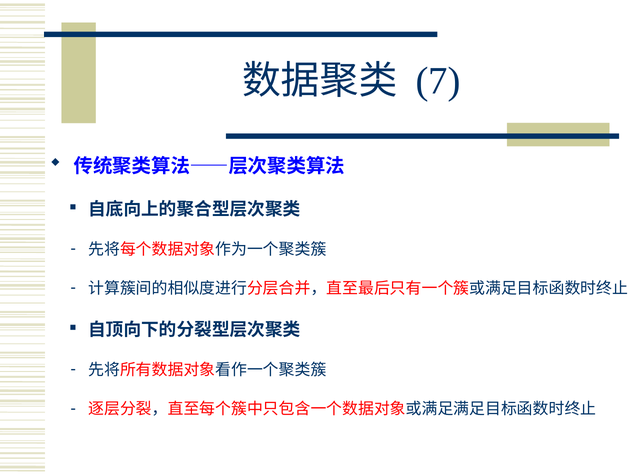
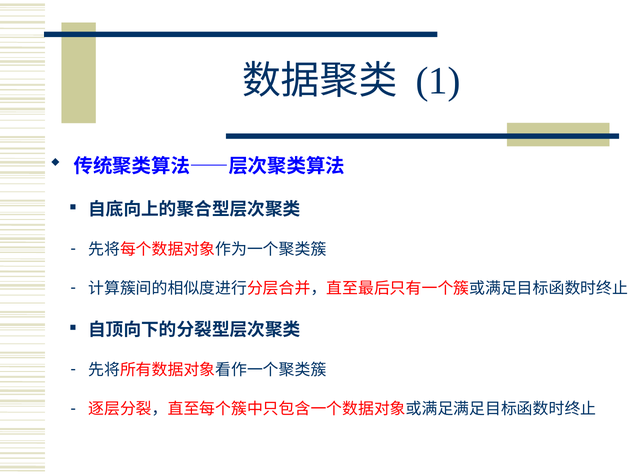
7: 7 -> 1 (438, 81)
